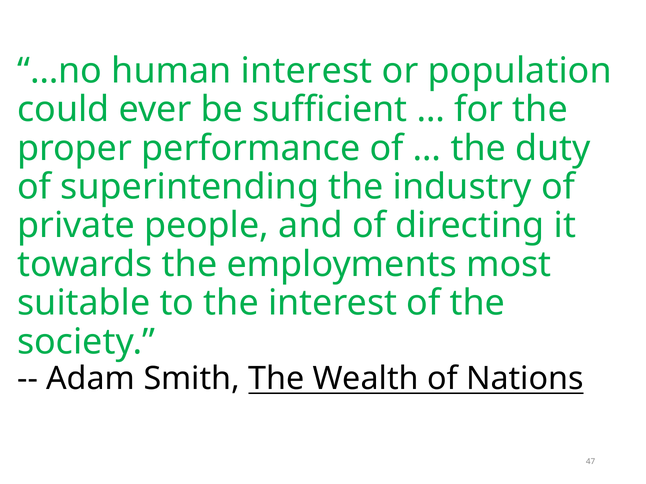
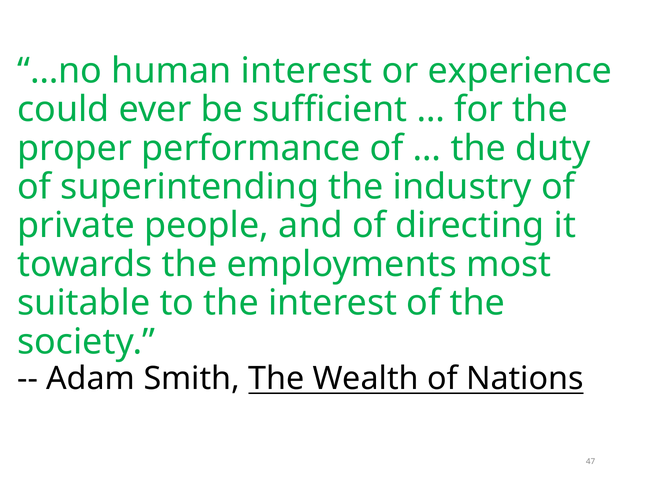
population: population -> experience (520, 71)
